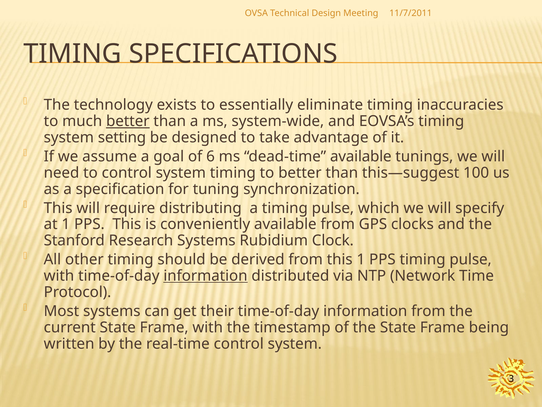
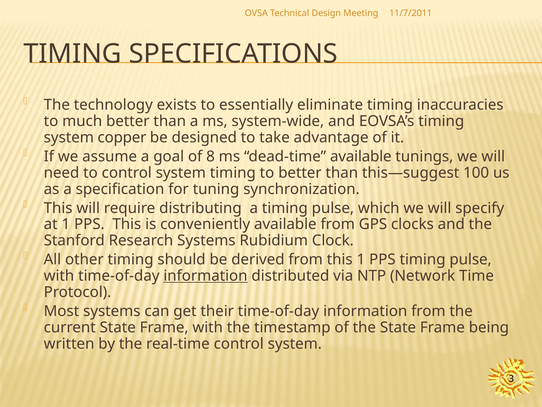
better underline: present -> none (128, 121)
setting: setting -> copper (122, 137)
6: 6 -> 8 (211, 156)
